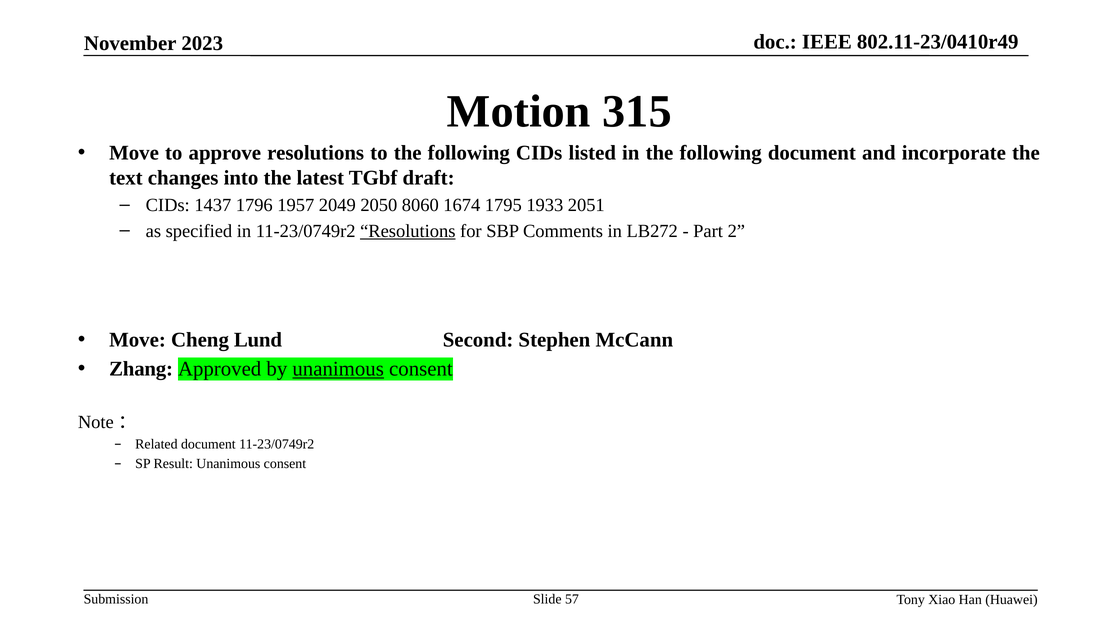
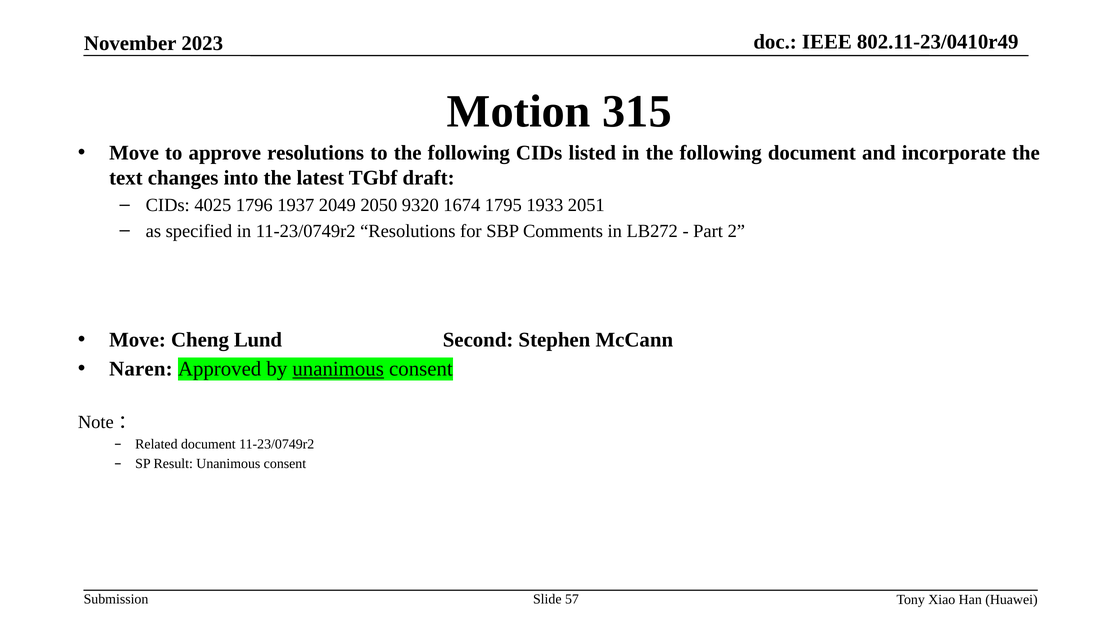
1437: 1437 -> 4025 (213, 205)
1957: 1957 -> 1937 (296, 205)
8060: 8060 -> 9320 (420, 205)
Resolutions underline: present -> none (408, 231)
Zhang: Zhang -> Naren (141, 369)
